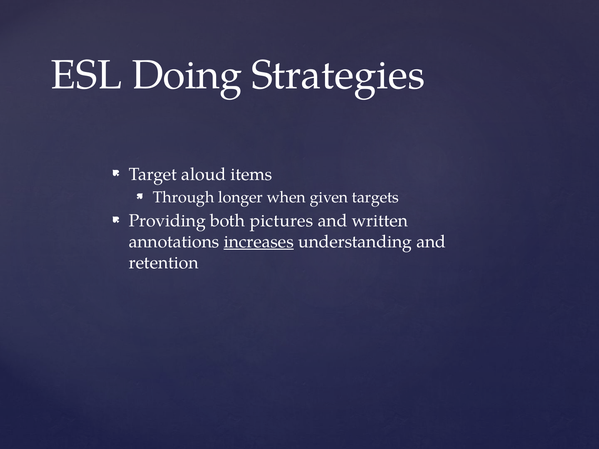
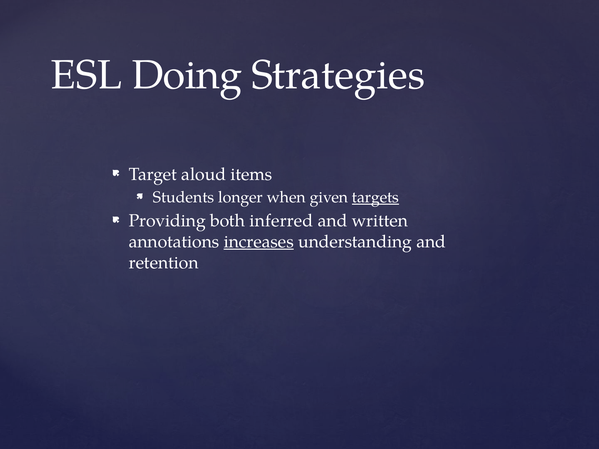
Through: Through -> Students (184, 197)
targets underline: none -> present (375, 197)
pictures: pictures -> inferred (281, 221)
